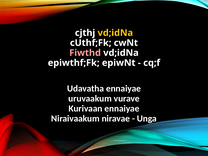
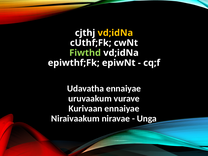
Fiwthd colour: pink -> light green (85, 53)
